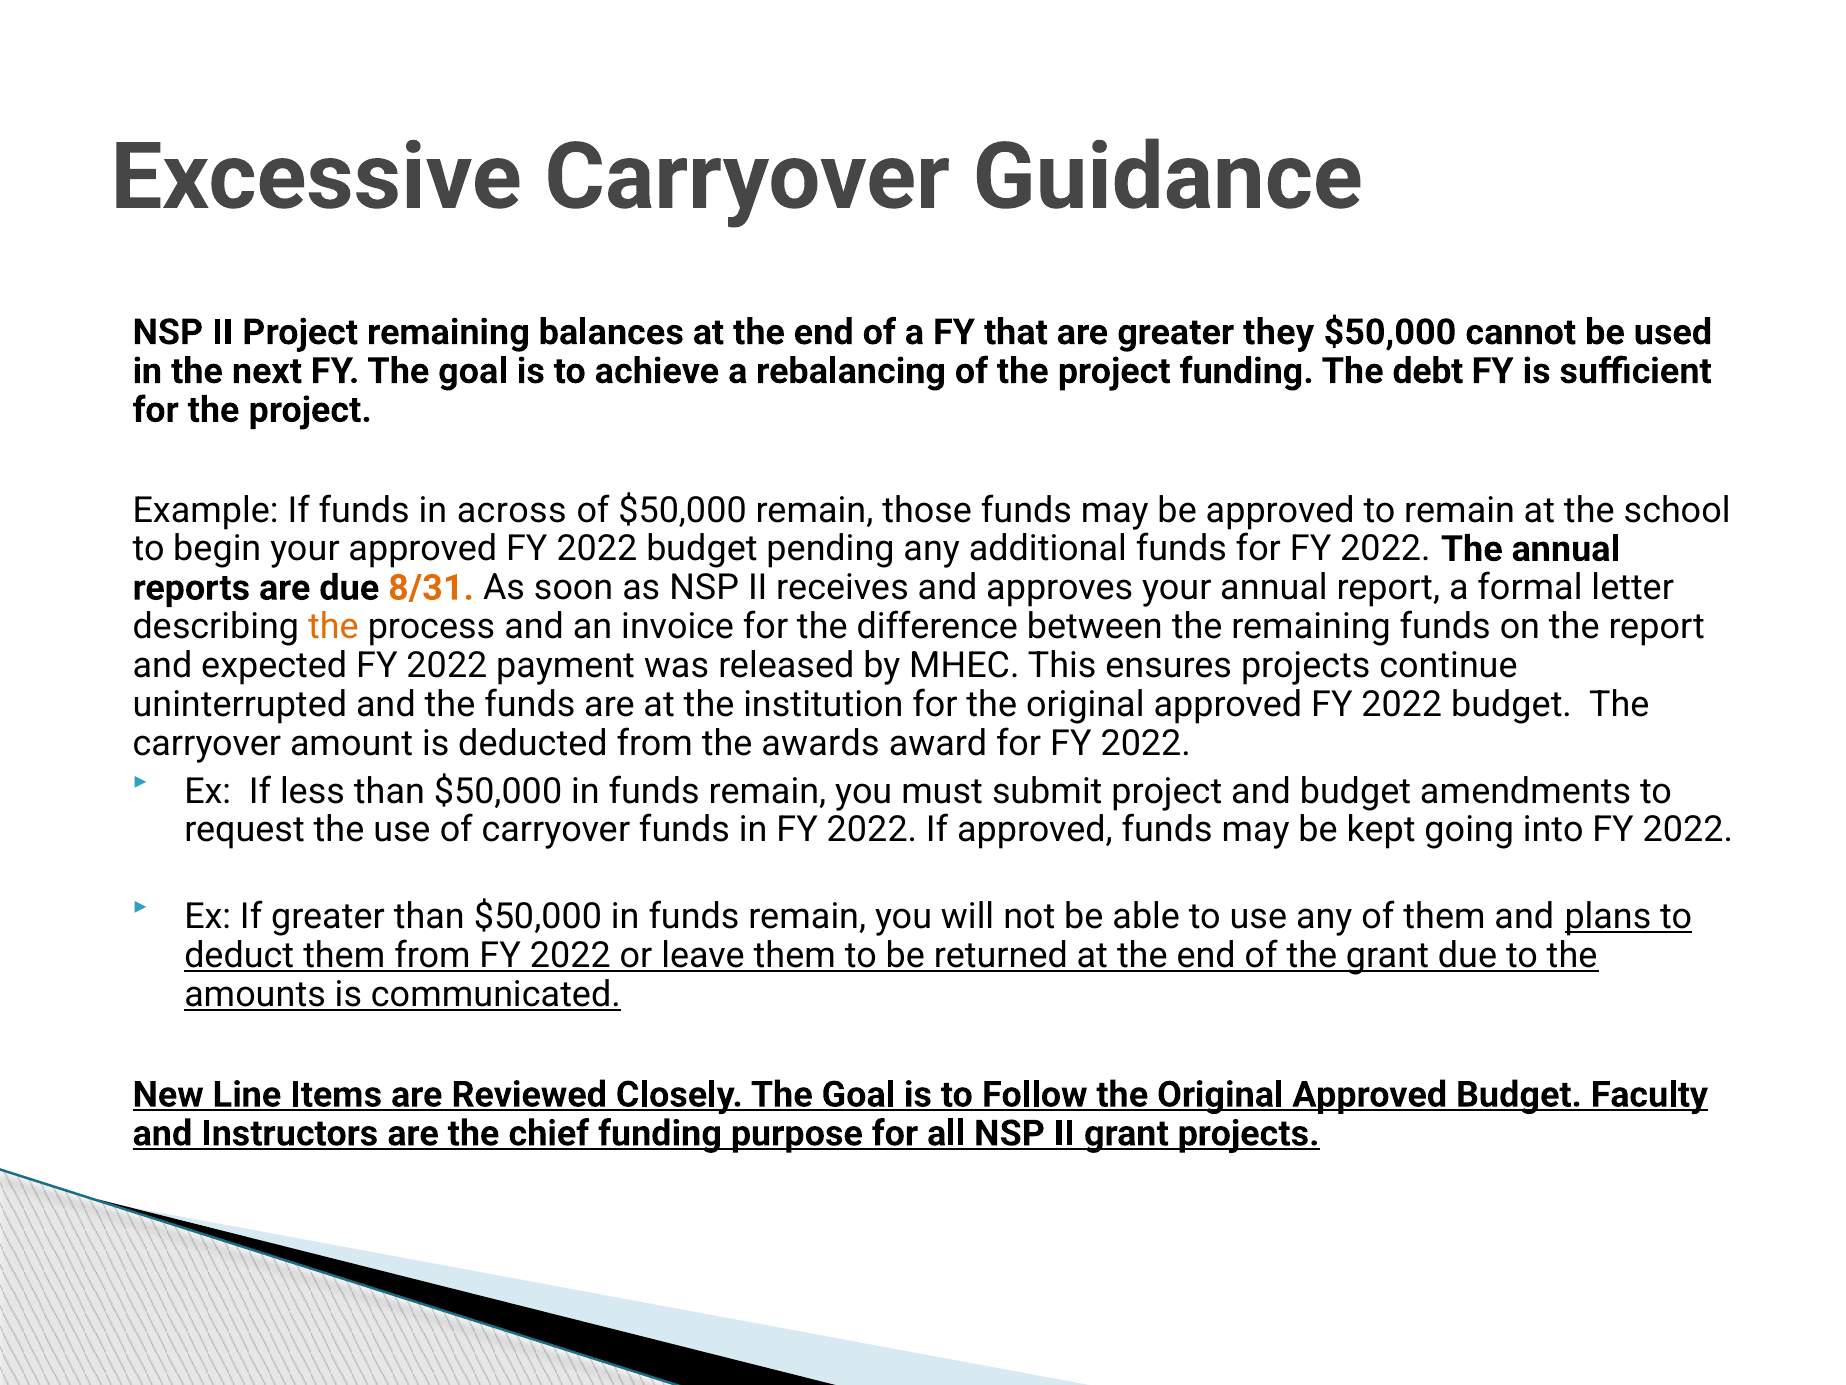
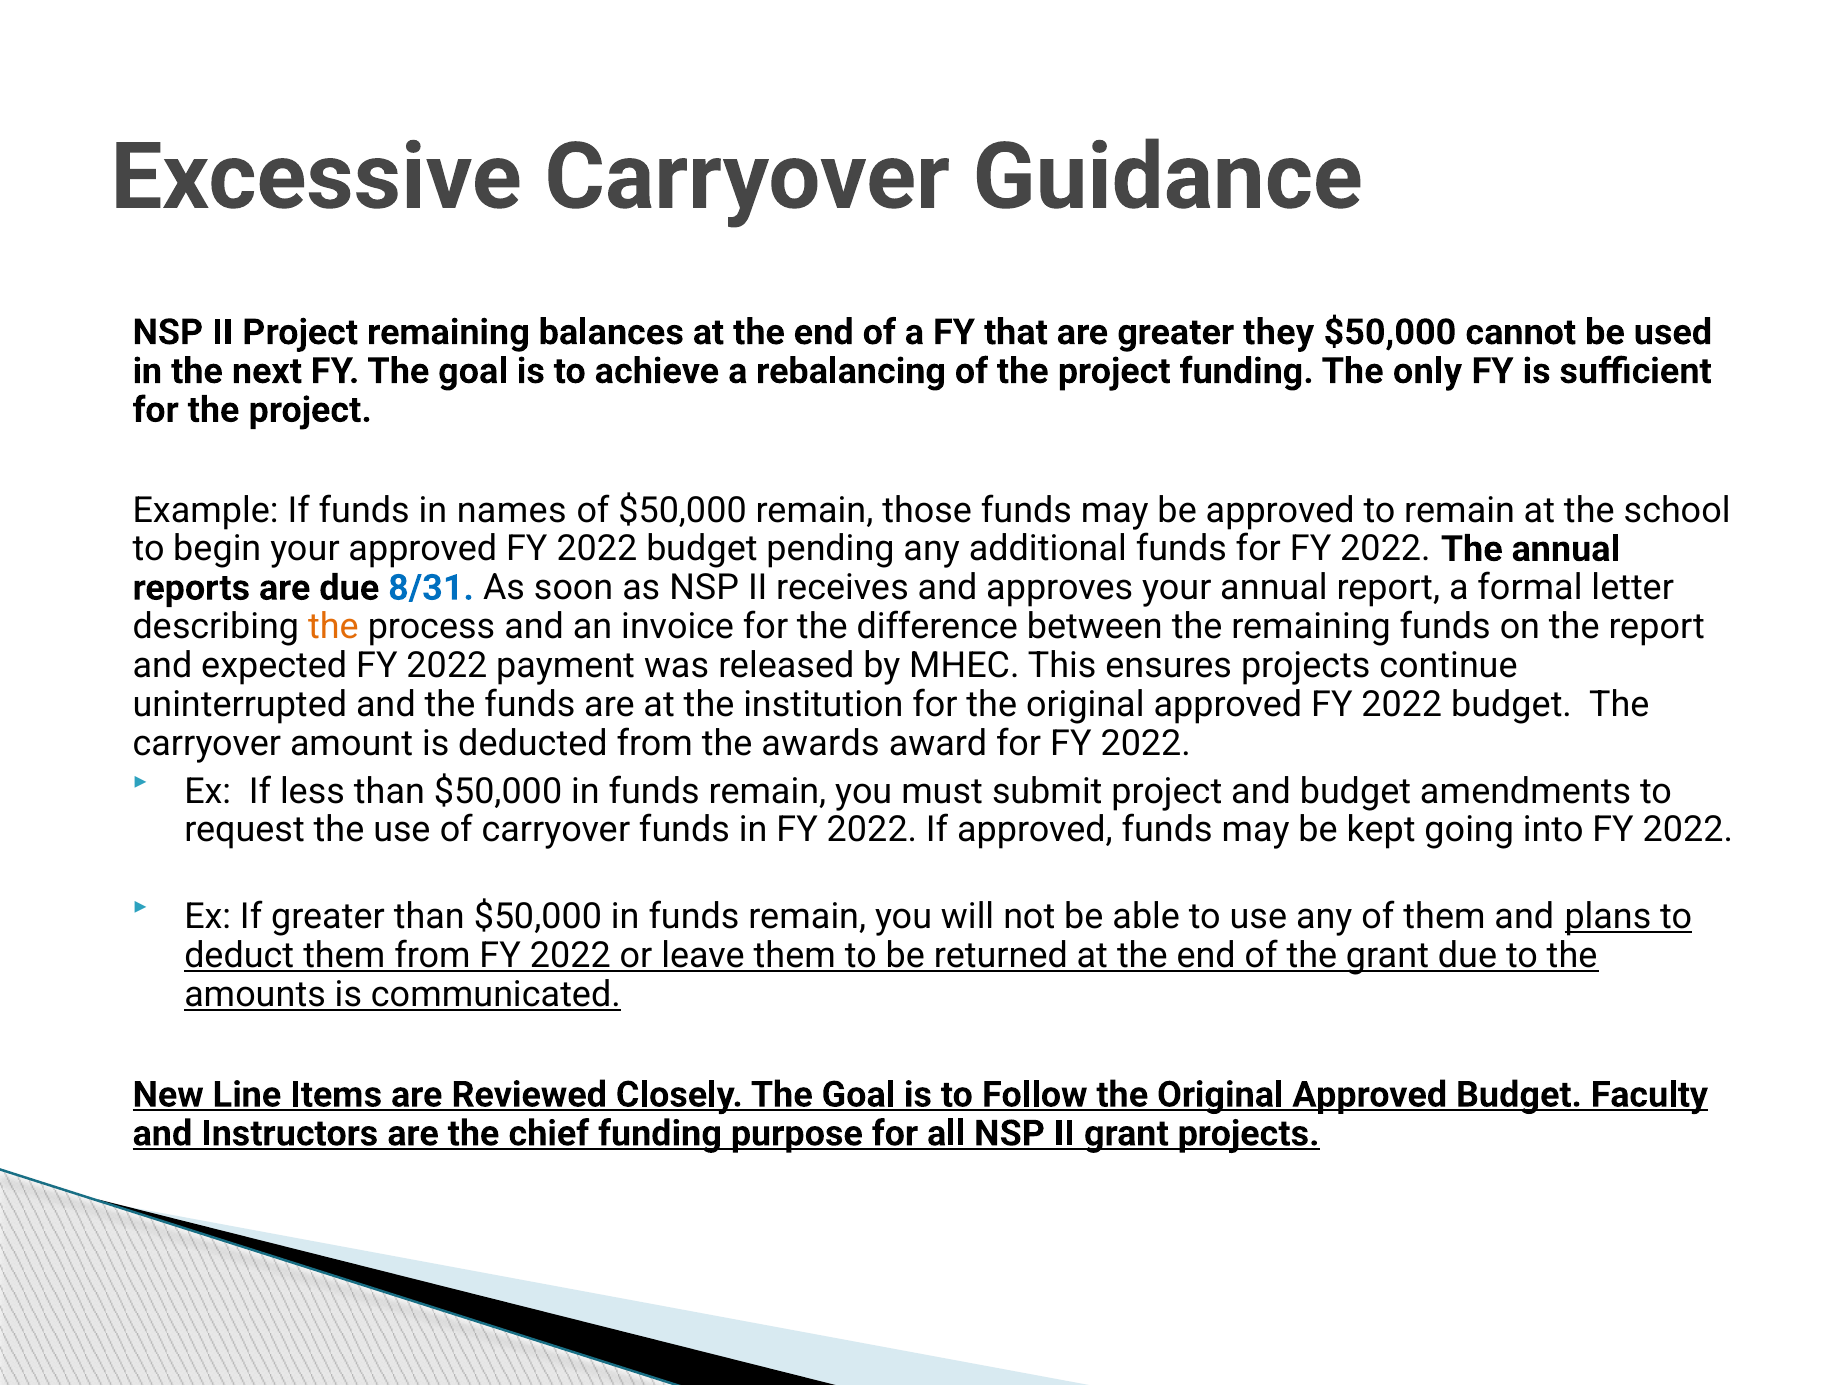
debt: debt -> only (1427, 371)
across: across -> names (512, 510)
8/31 colour: orange -> blue (431, 588)
